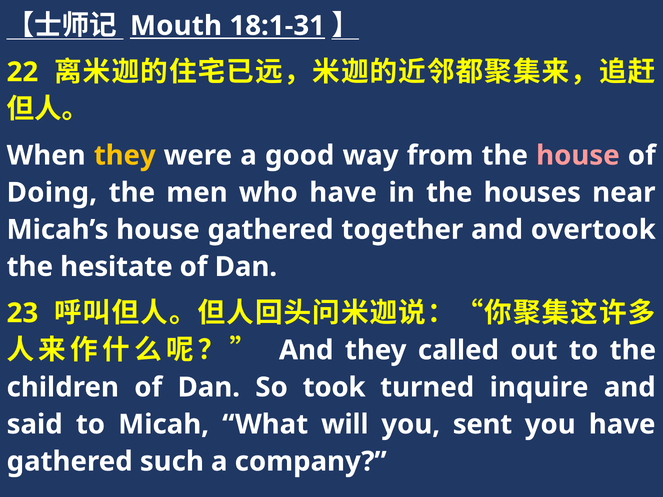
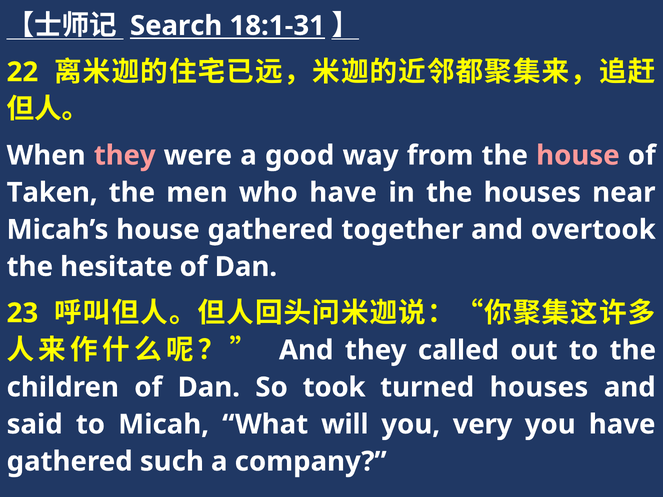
Mouth: Mouth -> Search (176, 26)
they colour: yellow -> pink (125, 156)
Doing: Doing -> Taken (52, 193)
turned inquire: inquire -> houses (539, 387)
sent: sent -> very (483, 425)
